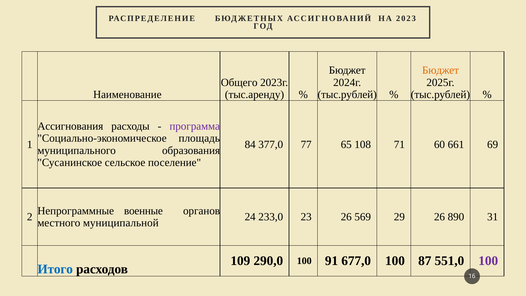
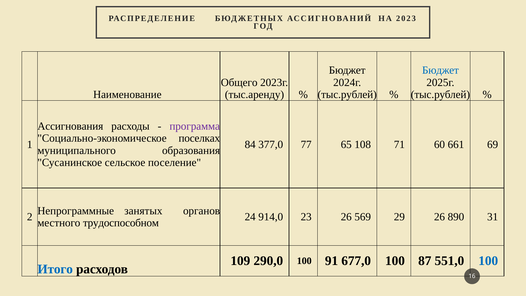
Бюджет colour: orange -> blue (441, 70)
площадь: площадь -> поселках (199, 138)
военные: военные -> занятых (143, 211)
233,0: 233,0 -> 914,0 (271, 217)
муниципальной: муниципальной -> трудоспособном (121, 223)
100 colour: purple -> blue (488, 261)
